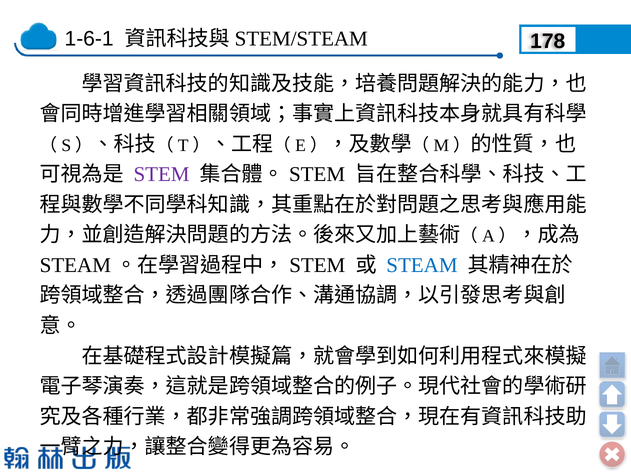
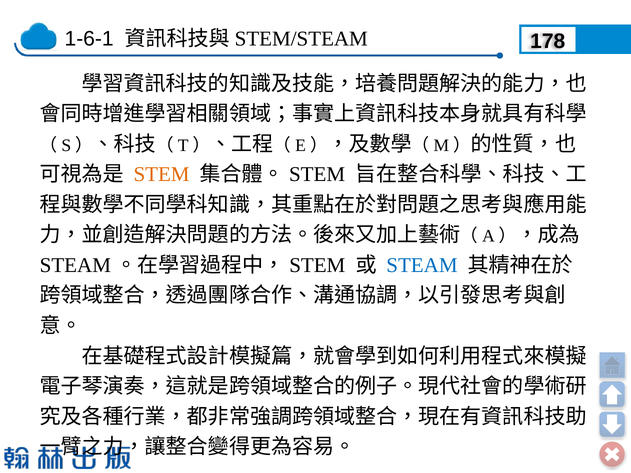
STEM colour: purple -> orange (162, 175)
